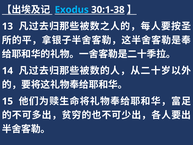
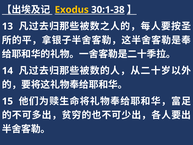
Exodus colour: light blue -> yellow (72, 10)
